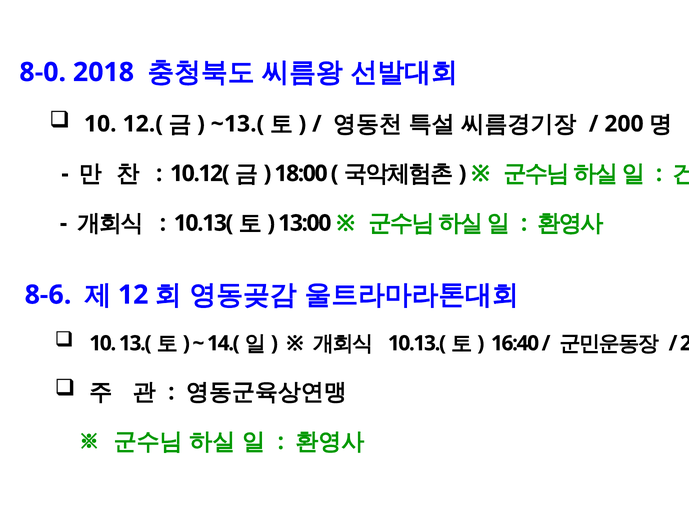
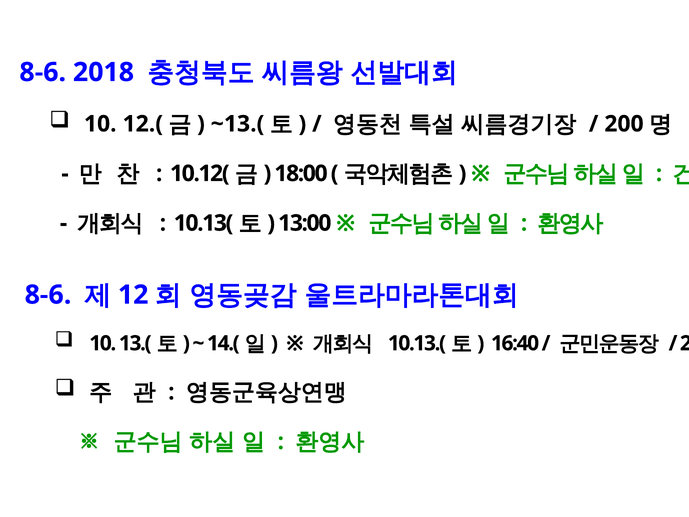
8-0: 8-0 -> 8-6 (43, 72)
